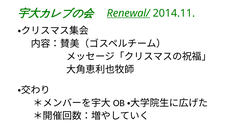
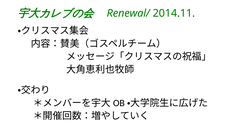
Renewal/ underline: present -> none (128, 13)
